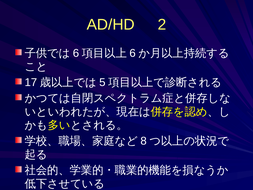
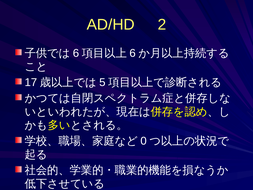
8: 8 -> 0 (144, 141)
